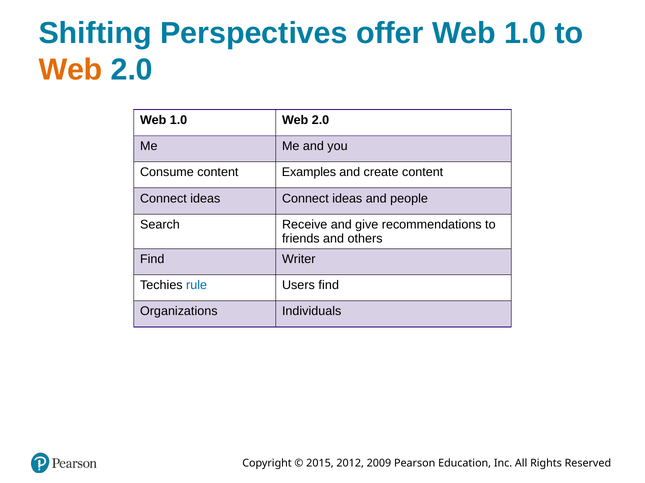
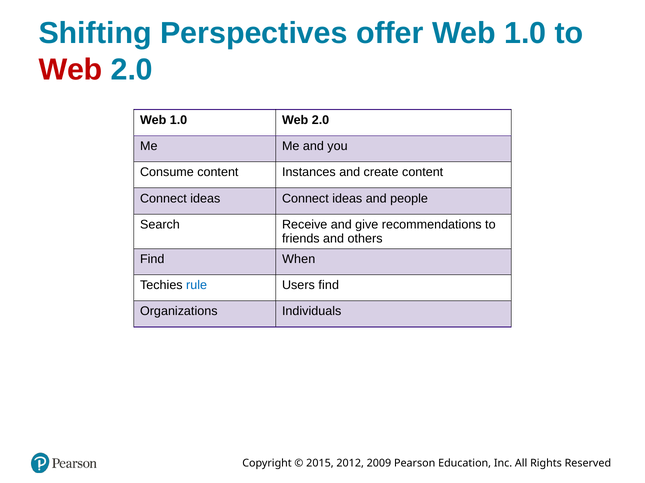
Web colour: orange -> red (71, 70)
Examples: Examples -> Instances (309, 173)
Writer: Writer -> When (299, 260)
